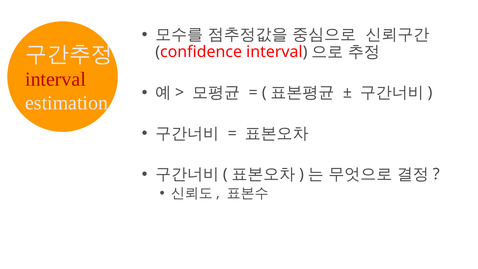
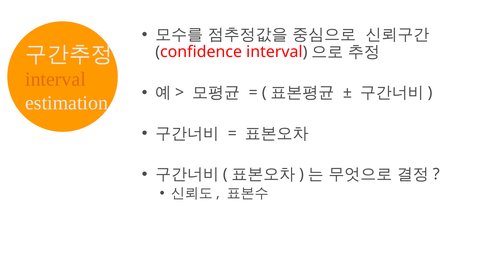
interval colour: red -> orange (56, 79)
